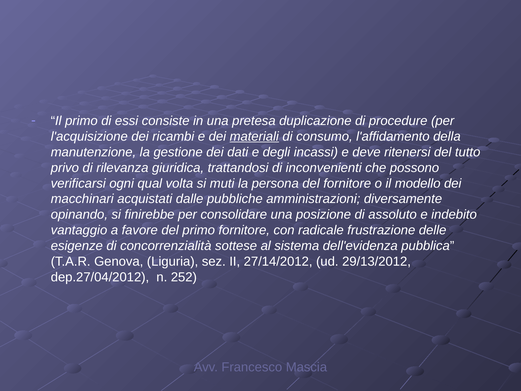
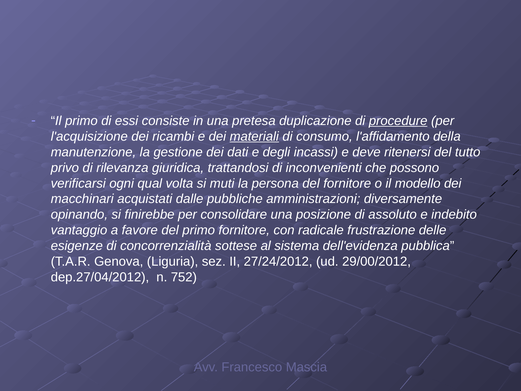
procedure underline: none -> present (398, 121)
27/14/2012: 27/14/2012 -> 27/24/2012 (278, 261)
29/13/2012: 29/13/2012 -> 29/00/2012 (376, 261)
252: 252 -> 752 (184, 277)
